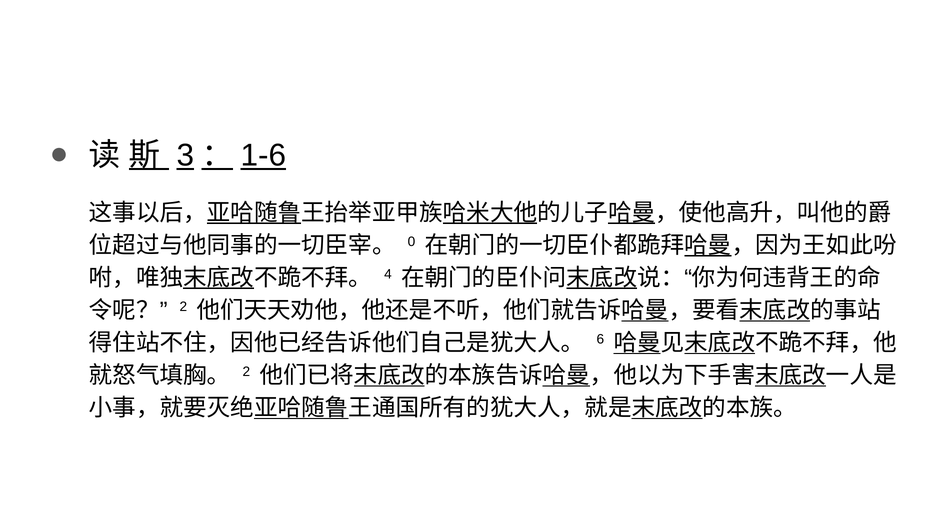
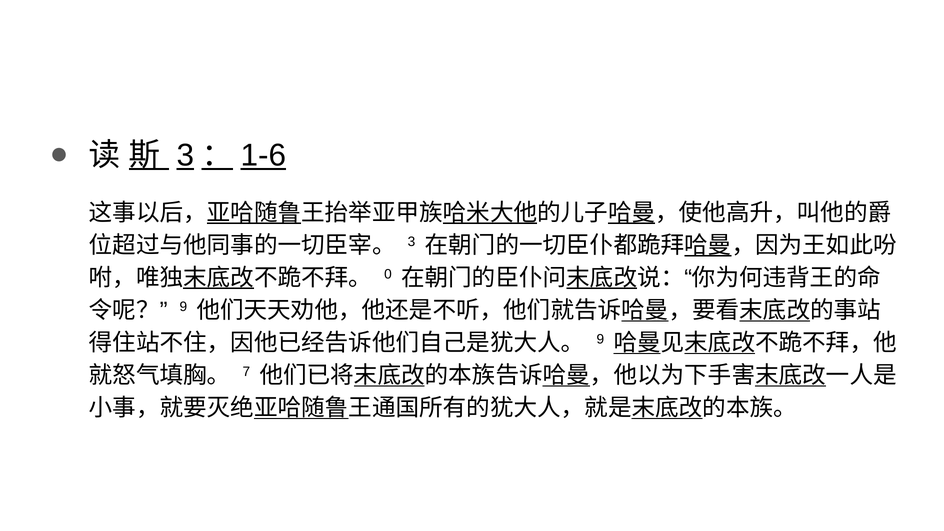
0: 0 -> 3 (412, 242)
4: 4 -> 0 (388, 274)
2: 2 -> 9 (183, 307)
6: 6 -> 9 (600, 339)
2: 2 -> 7 (246, 372)
